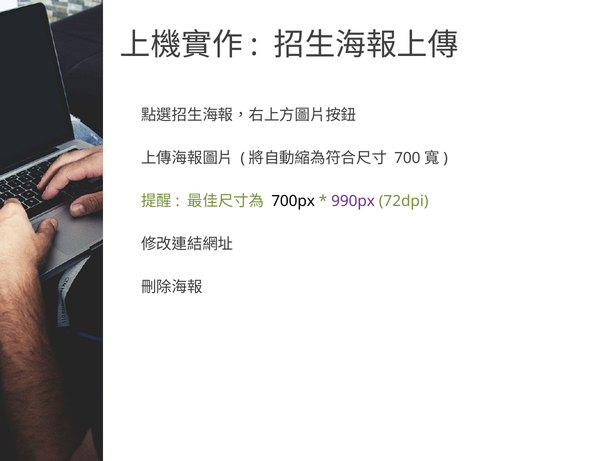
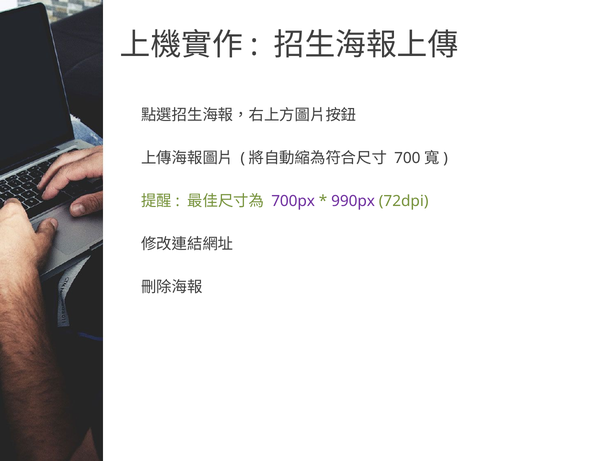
700px colour: black -> purple (293, 201)
